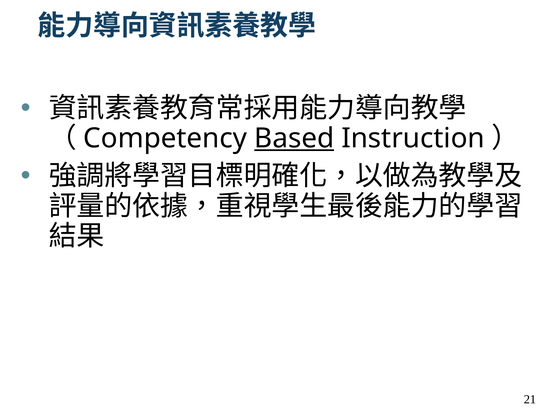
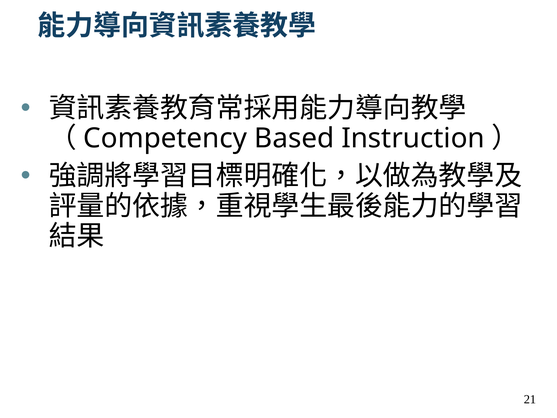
Based underline: present -> none (294, 138)
